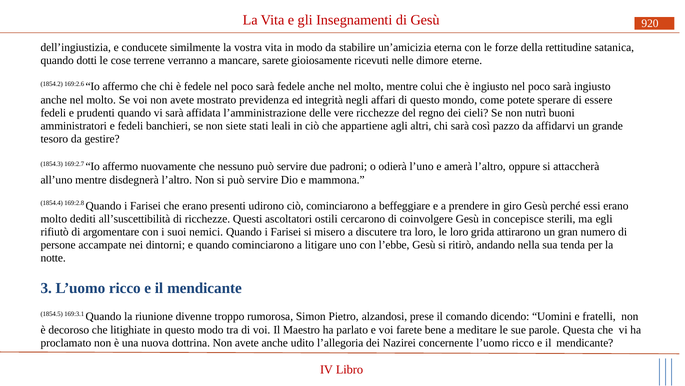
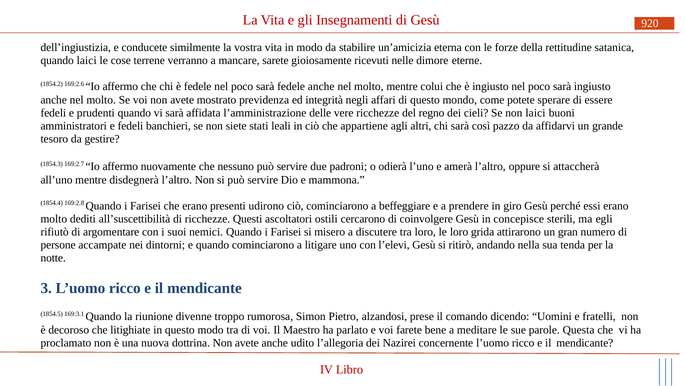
quando dotti: dotti -> laici (87, 61)
non nutrì: nutrì -> laici (535, 113)
l’ebbe: l’ebbe -> l’elevi (394, 245)
